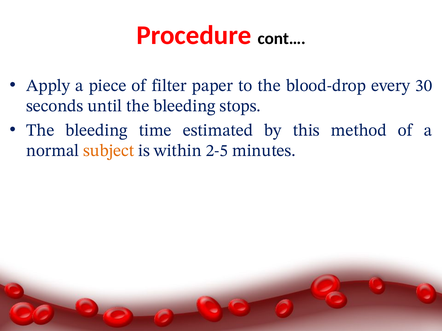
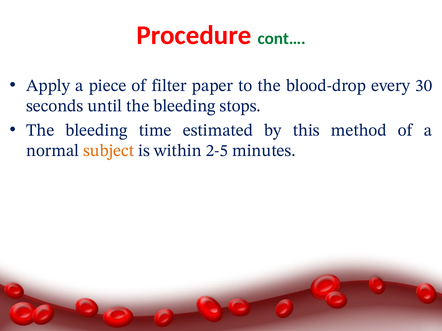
cont… colour: black -> green (282, 39)
